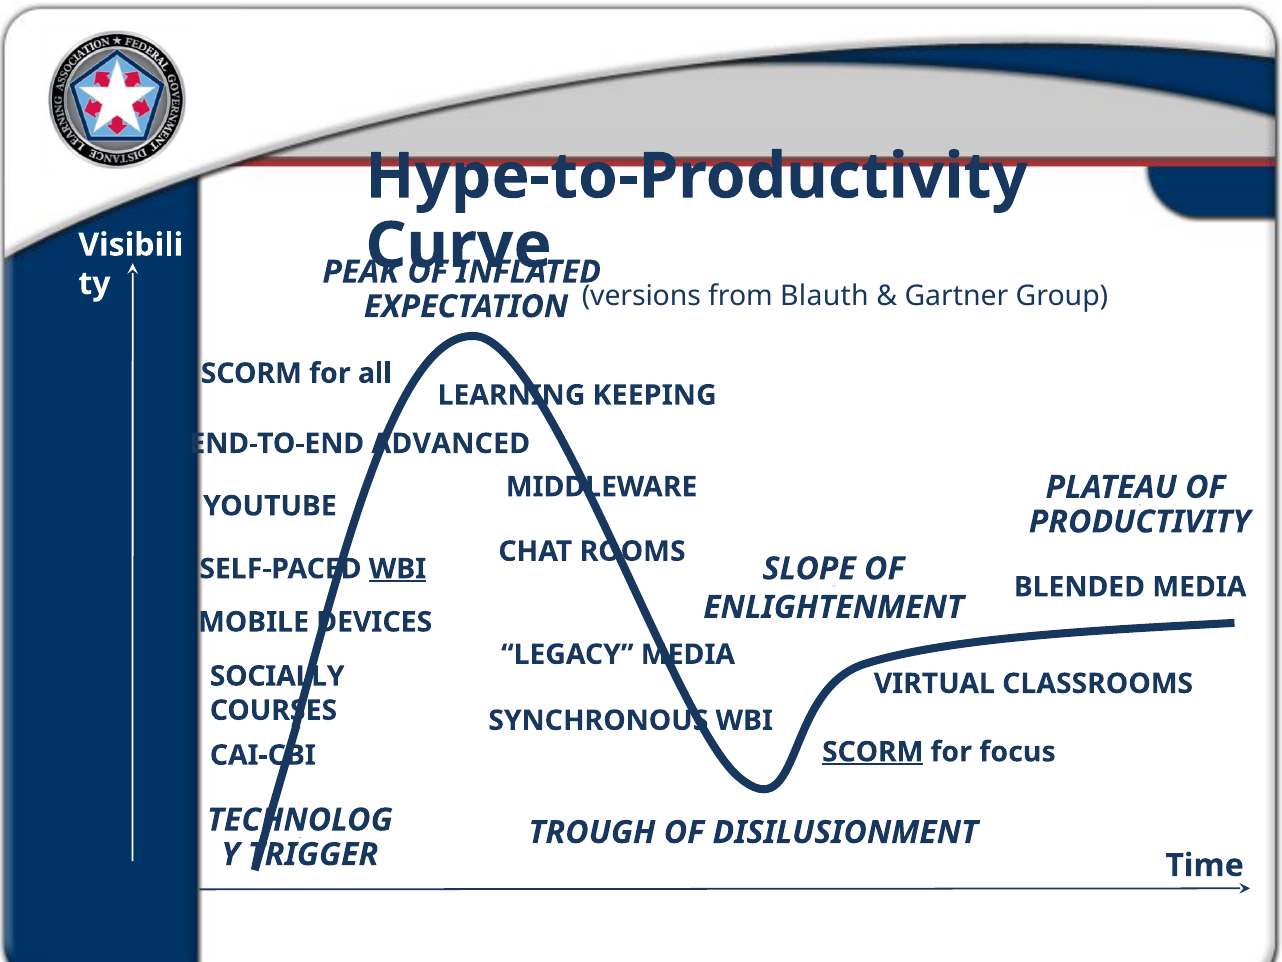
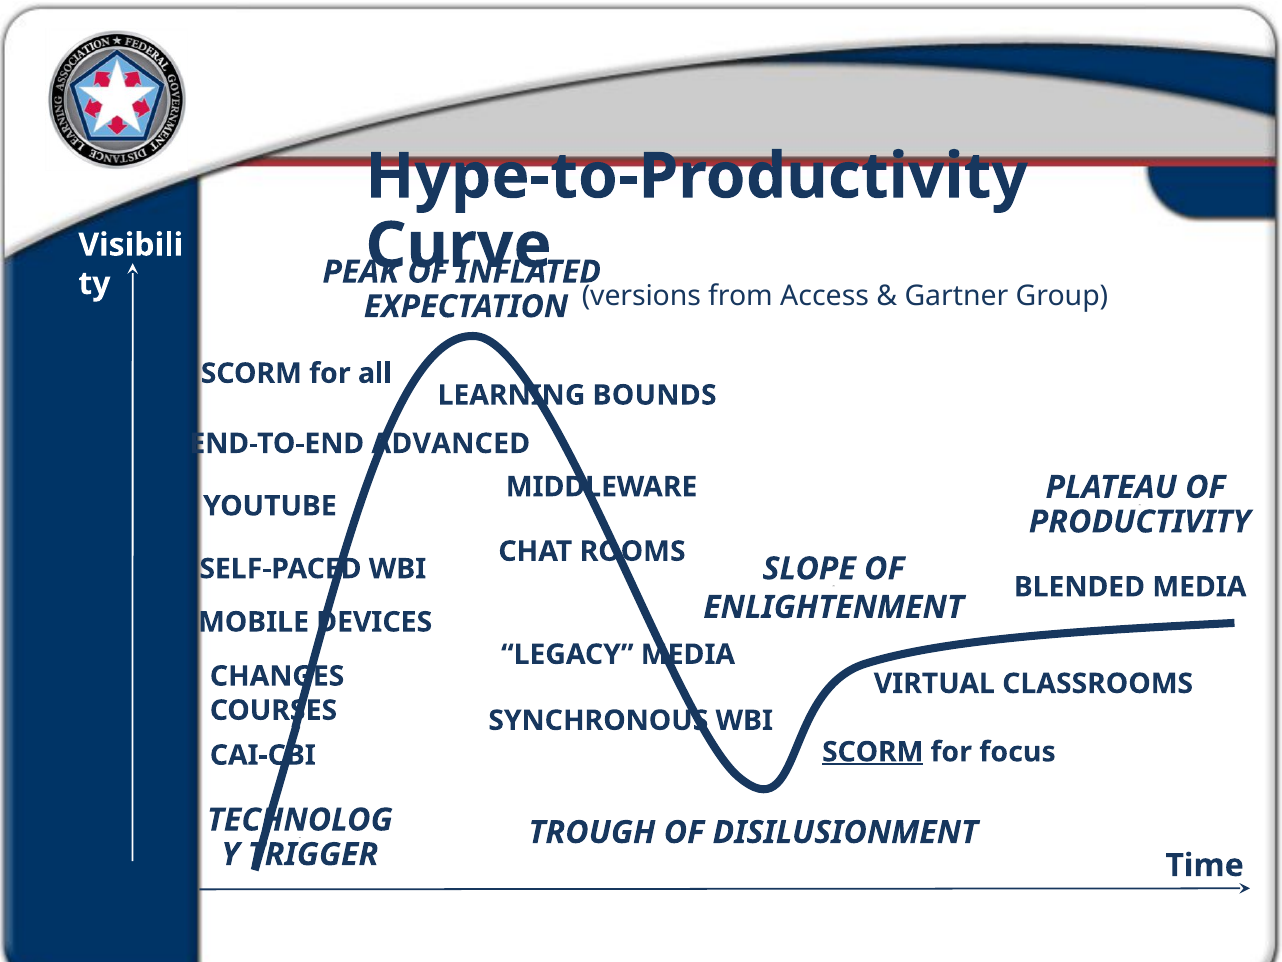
Blauth: Blauth -> Access (825, 296)
KEEPING: KEEPING -> BOUNDS (655, 395)
WBI underline: present -> none (398, 569)
SOCIALLY: SOCIALLY -> CHANGES (277, 676)
